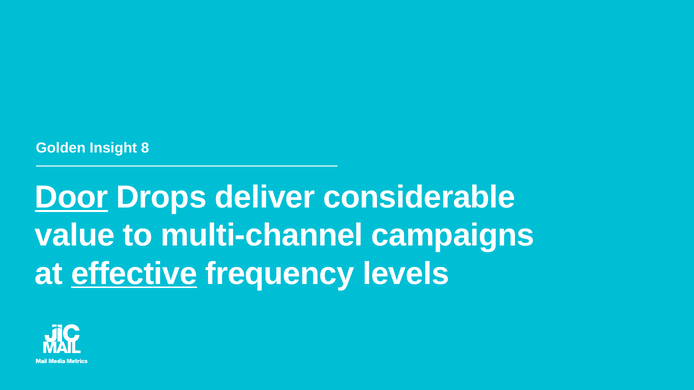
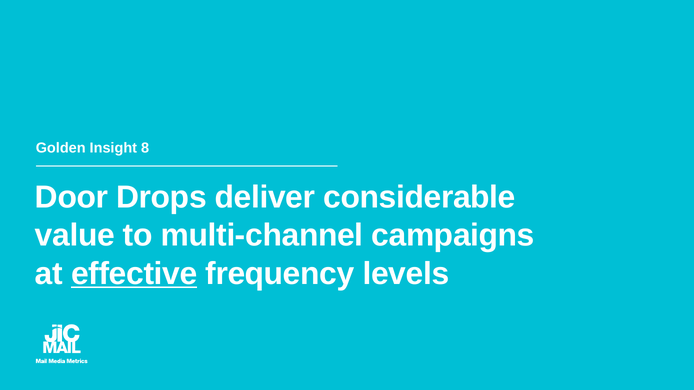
Door underline: present -> none (72, 198)
